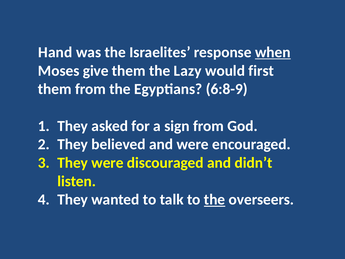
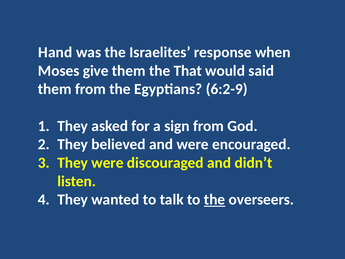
when underline: present -> none (273, 52)
Lazy: Lazy -> That (188, 71)
first: first -> said (261, 71)
6:8-9: 6:8-9 -> 6:2-9 (227, 89)
